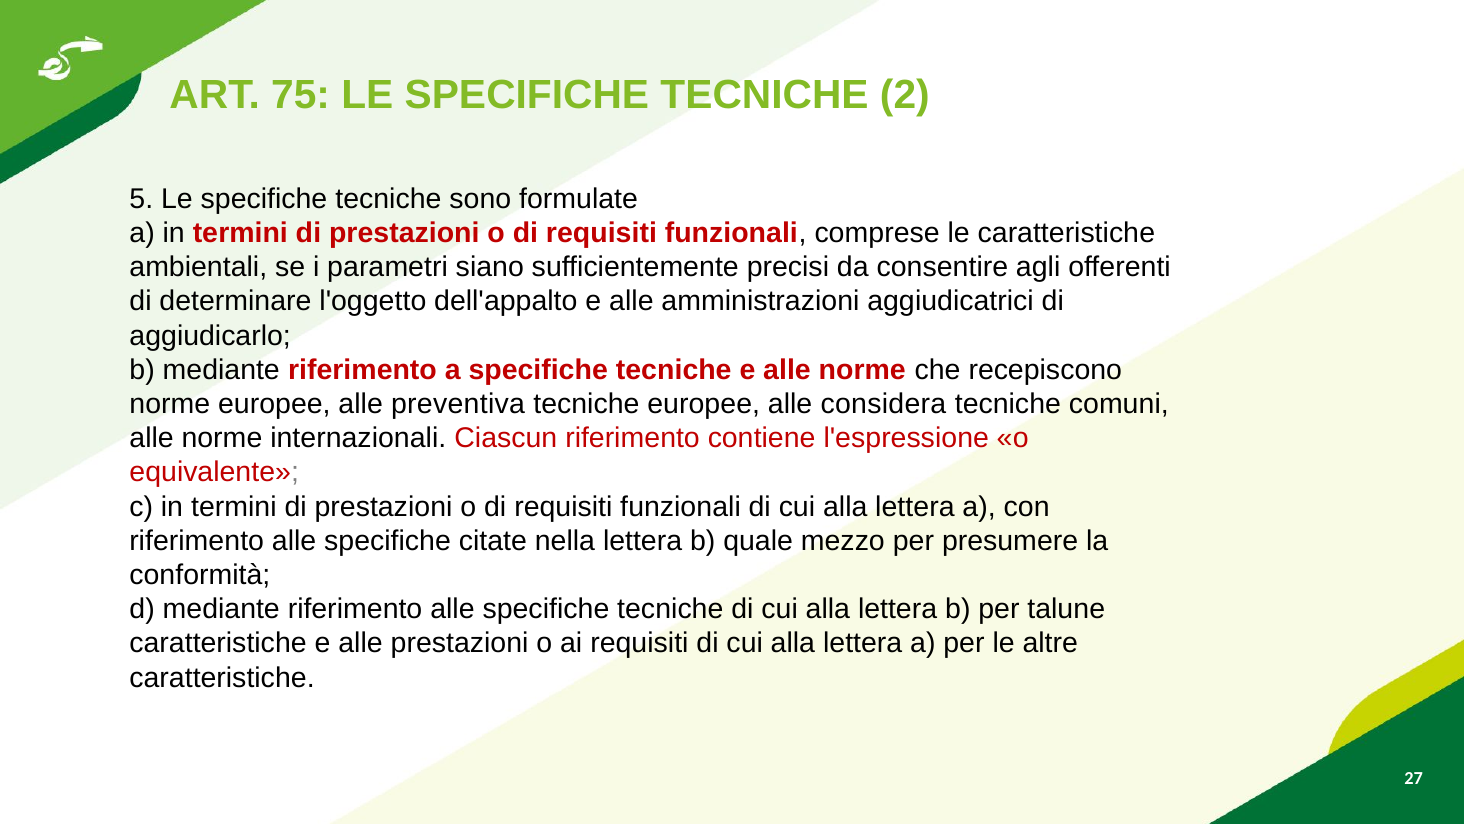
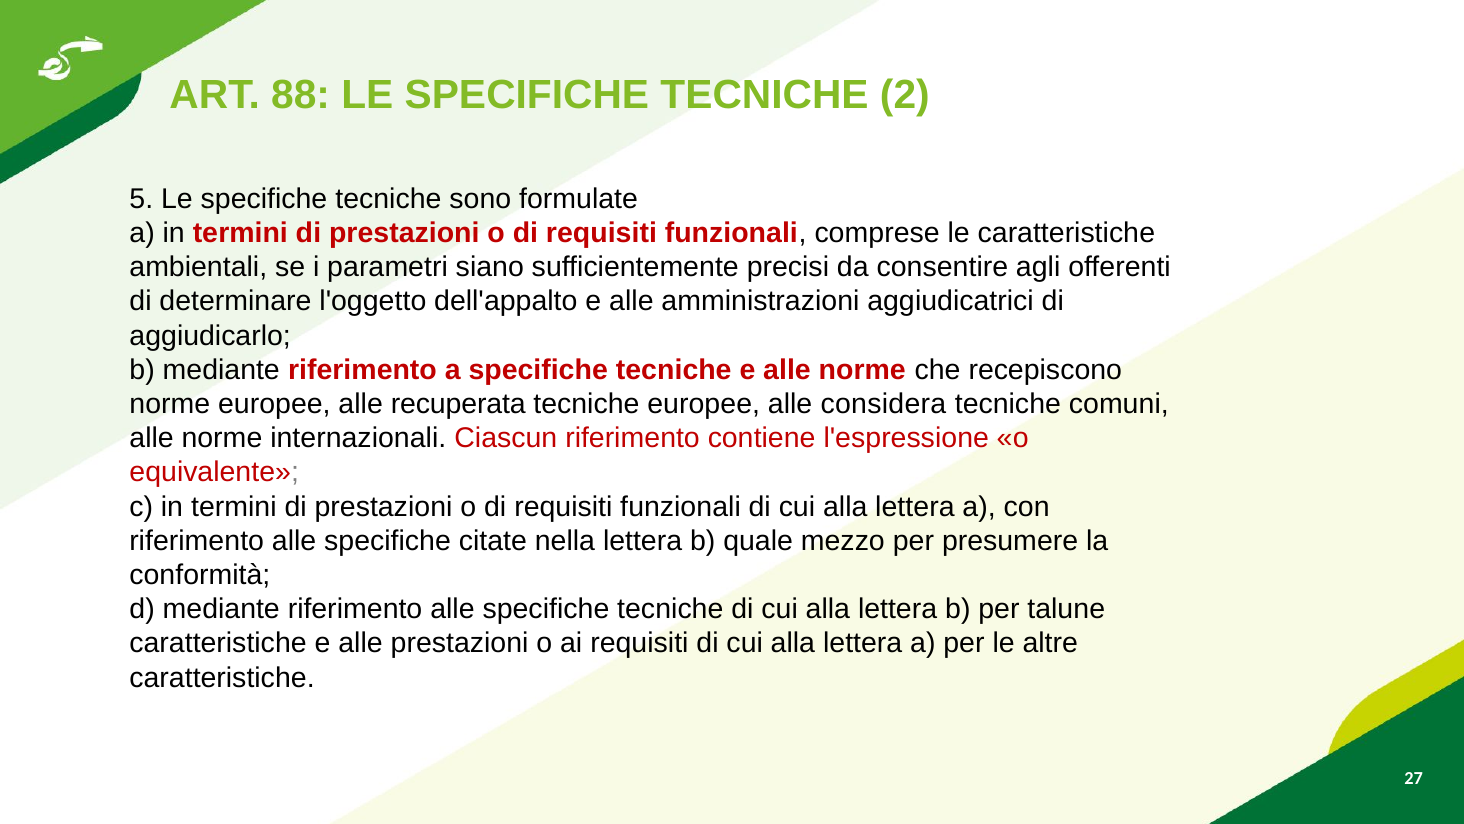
75: 75 -> 88 (301, 95)
preventiva: preventiva -> recuperata (458, 404)
